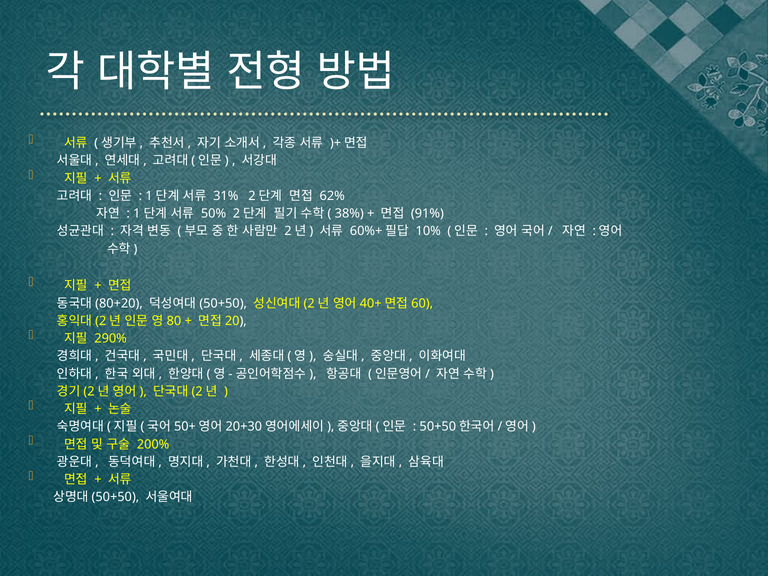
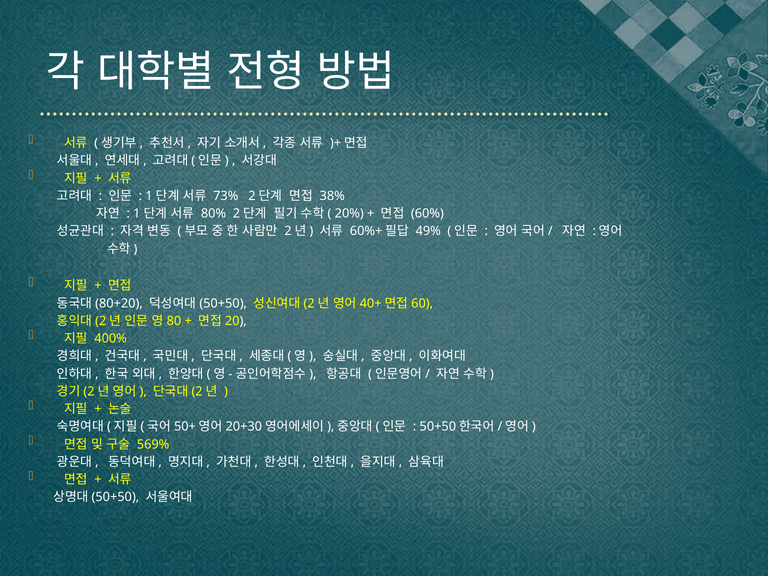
31%: 31% -> 73% (226, 196)
62%: 62% -> 38% (332, 196)
50%: 50% -> 80% (214, 214)
38%: 38% -> 20% (349, 214)
91%: 91% -> 60% (427, 214)
10%: 10% -> 49% (428, 231)
290%: 290% -> 400% (111, 339)
200%: 200% -> 569% (153, 444)
